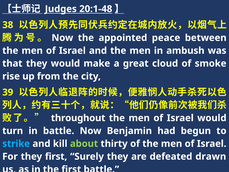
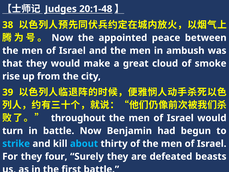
about colour: light green -> light blue (84, 143)
they first: first -> four (56, 156)
drawn: drawn -> beasts (211, 156)
